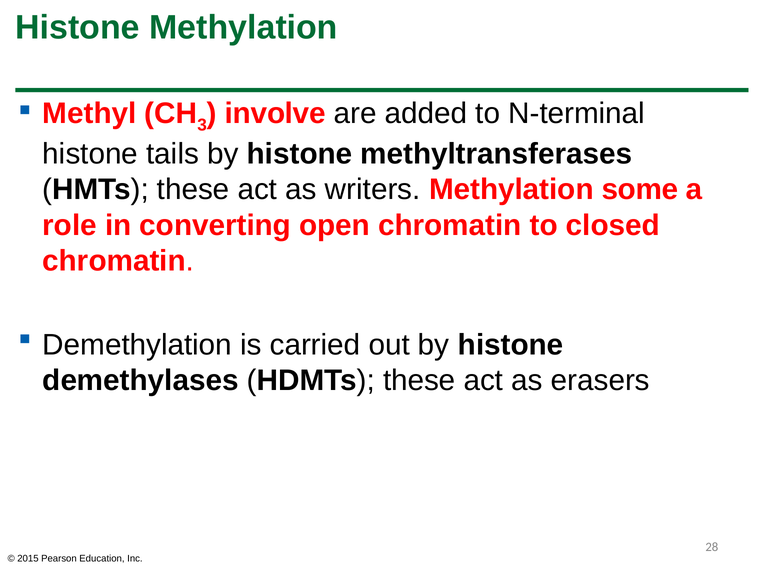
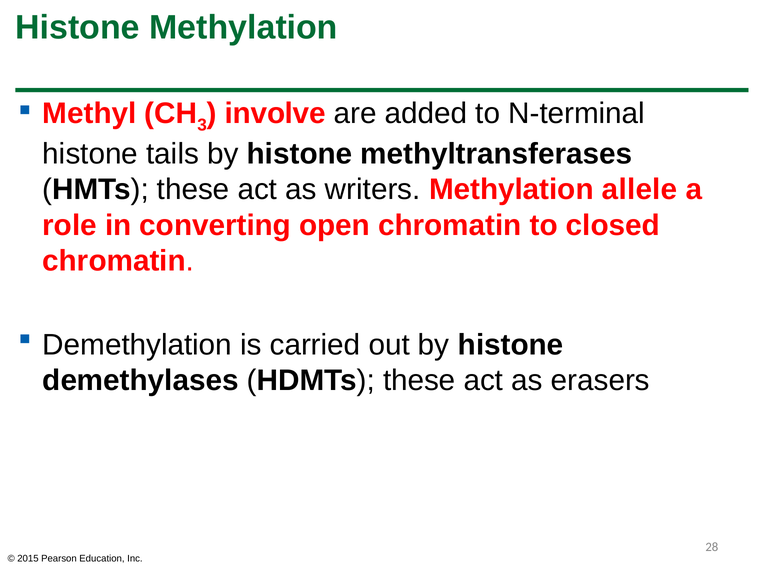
some: some -> allele (640, 190)
